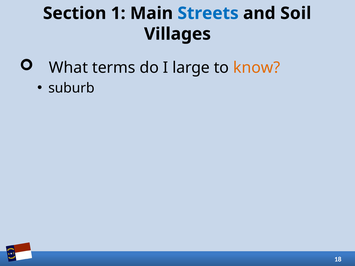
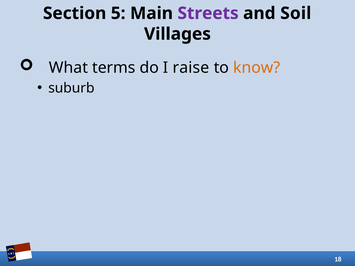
1: 1 -> 5 (118, 13)
Streets colour: blue -> purple (208, 13)
large: large -> raise (191, 68)
